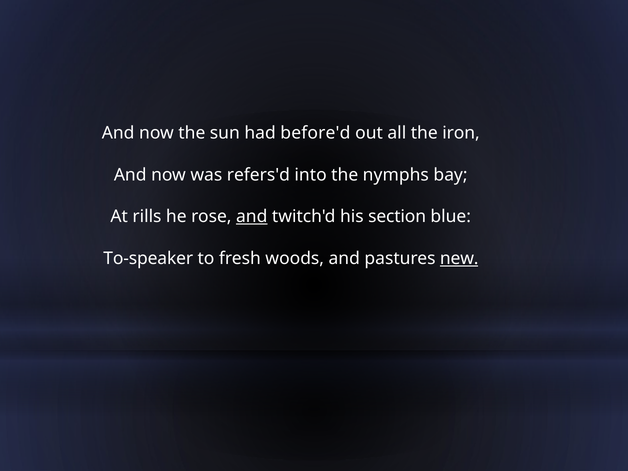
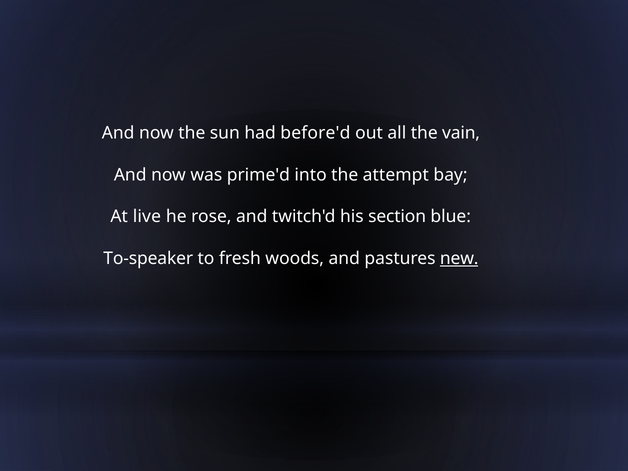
iron: iron -> vain (461, 133)
refers'd: refers'd -> prime'd (258, 175)
nymphs: nymphs -> attempt (396, 175)
rills: rills -> live (147, 217)
and underline: present -> none (252, 217)
